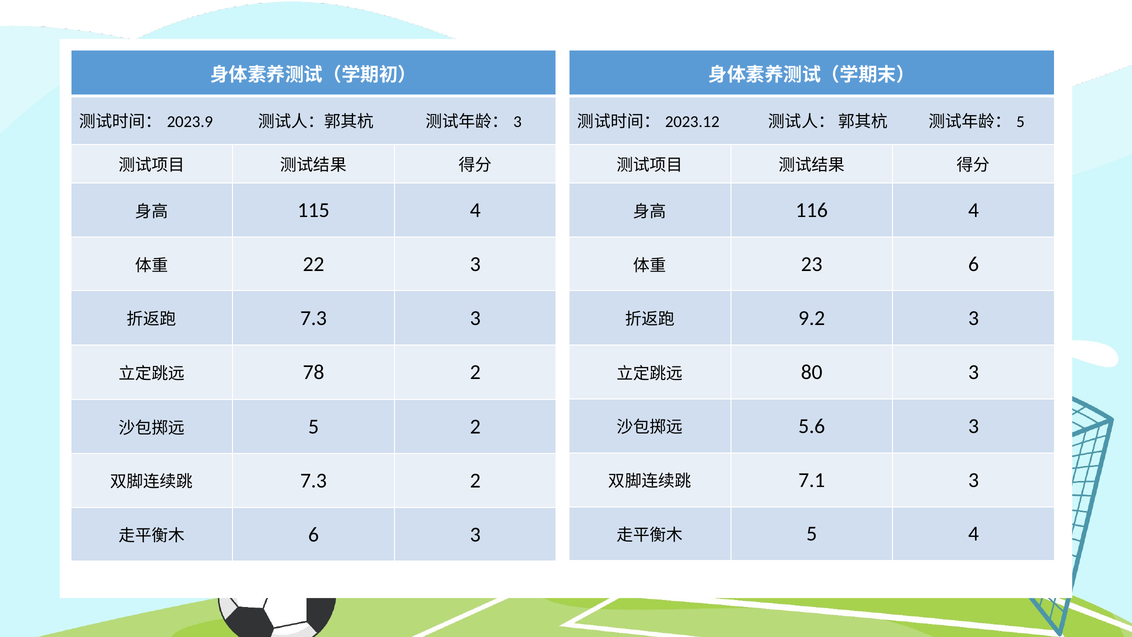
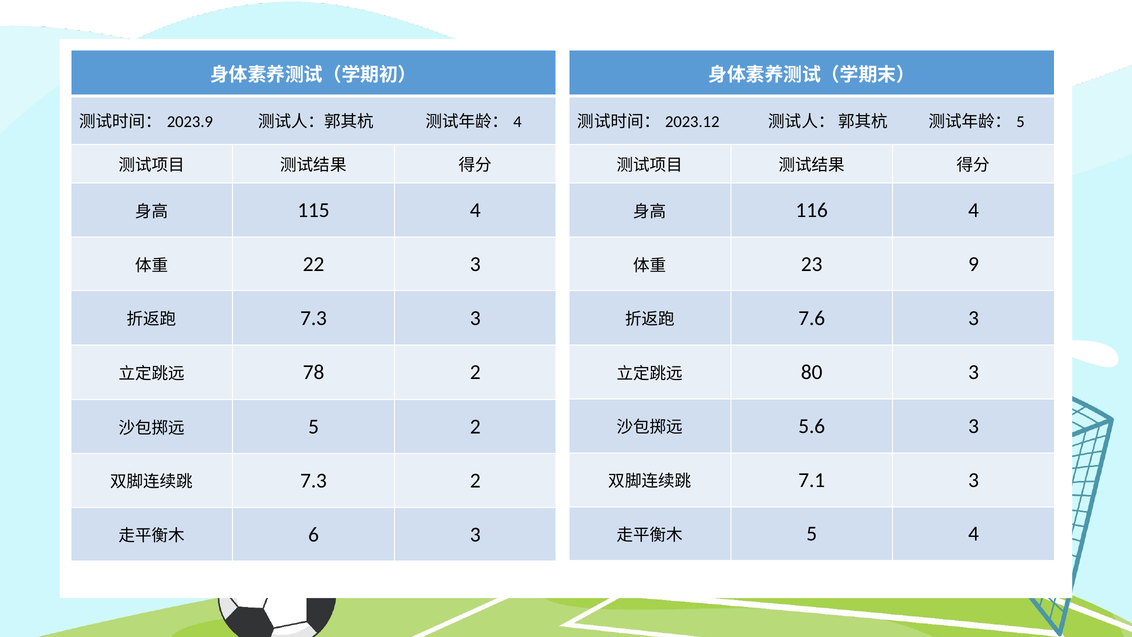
3: 3 -> 4 (518, 122)
23 6: 6 -> 9 (974, 264)
9.2: 9.2 -> 7.6 (812, 318)
